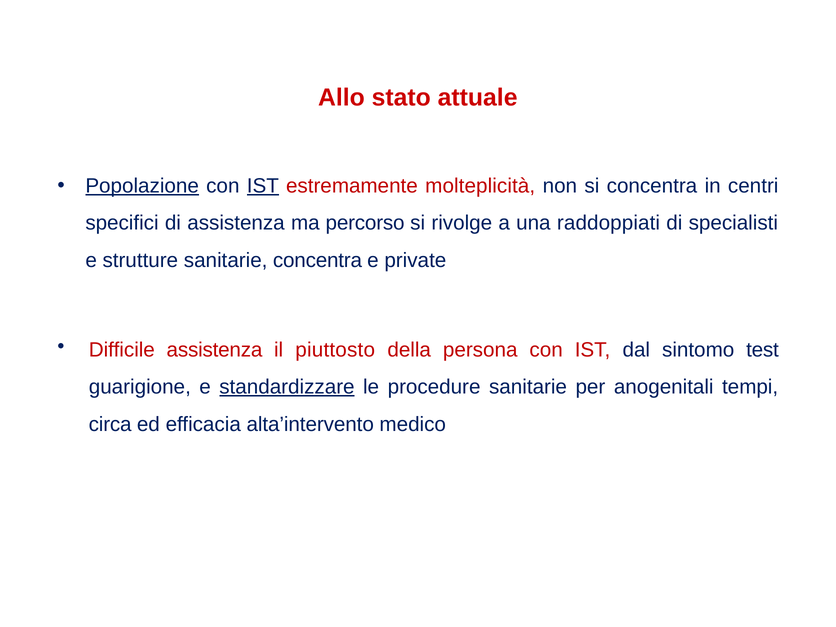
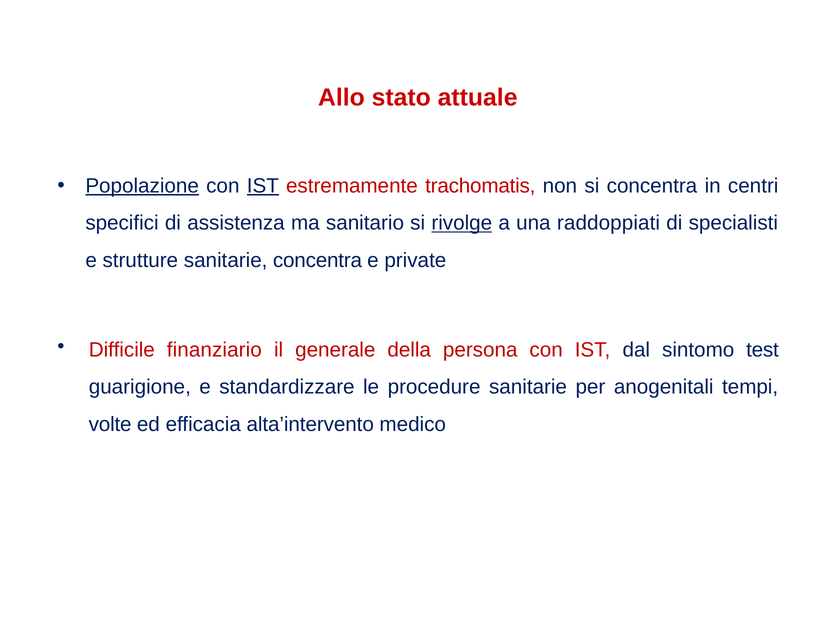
molteplicità: molteplicità -> trachomatis (480, 186)
percorso: percorso -> sanitario (365, 223)
rivolge underline: none -> present (462, 223)
Difficile assistenza: assistenza -> finanziario (214, 350)
piuttosto: piuttosto -> generale (335, 350)
standardizzare underline: present -> none (287, 387)
circa: circa -> volte (110, 424)
